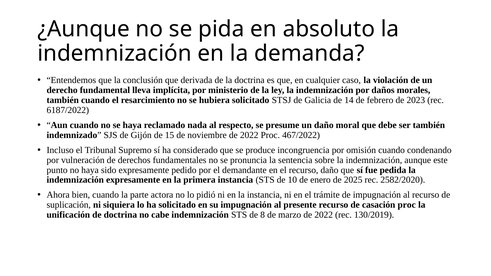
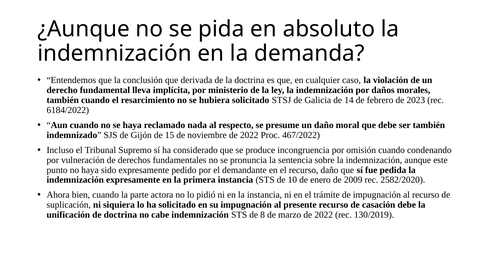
6187/2022: 6187/2022 -> 6184/2022 (68, 110)
2025: 2025 -> 2009 (353, 180)
casación proc: proc -> debe (407, 205)
